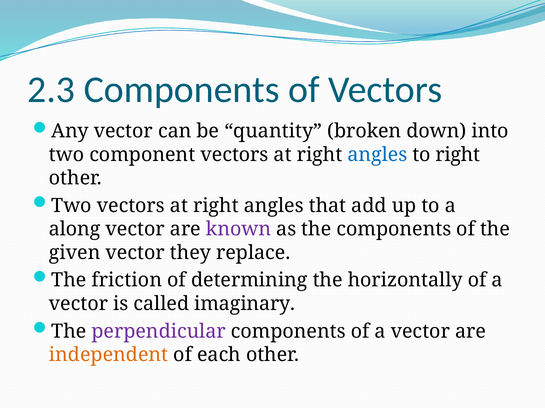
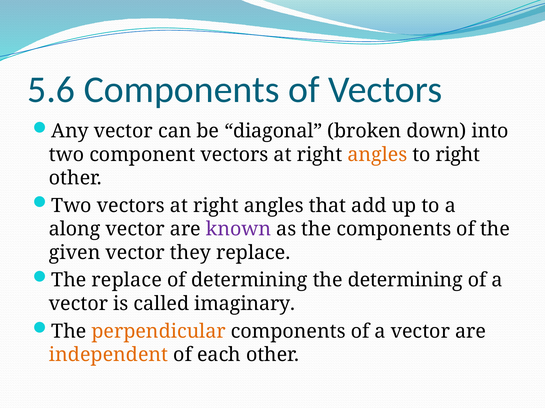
2.3: 2.3 -> 5.6 (51, 90)
quantity: quantity -> diagonal (273, 131)
angles colour: blue -> orange (377, 155)
The friction: friction -> replace (127, 281)
the horizontally: horizontally -> determining (405, 281)
perpendicular colour: purple -> orange (159, 332)
